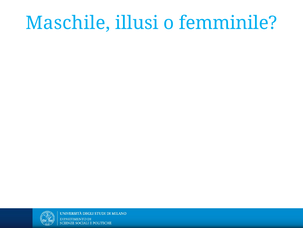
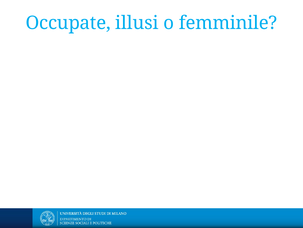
Maschile: Maschile -> Occupate (68, 23)
